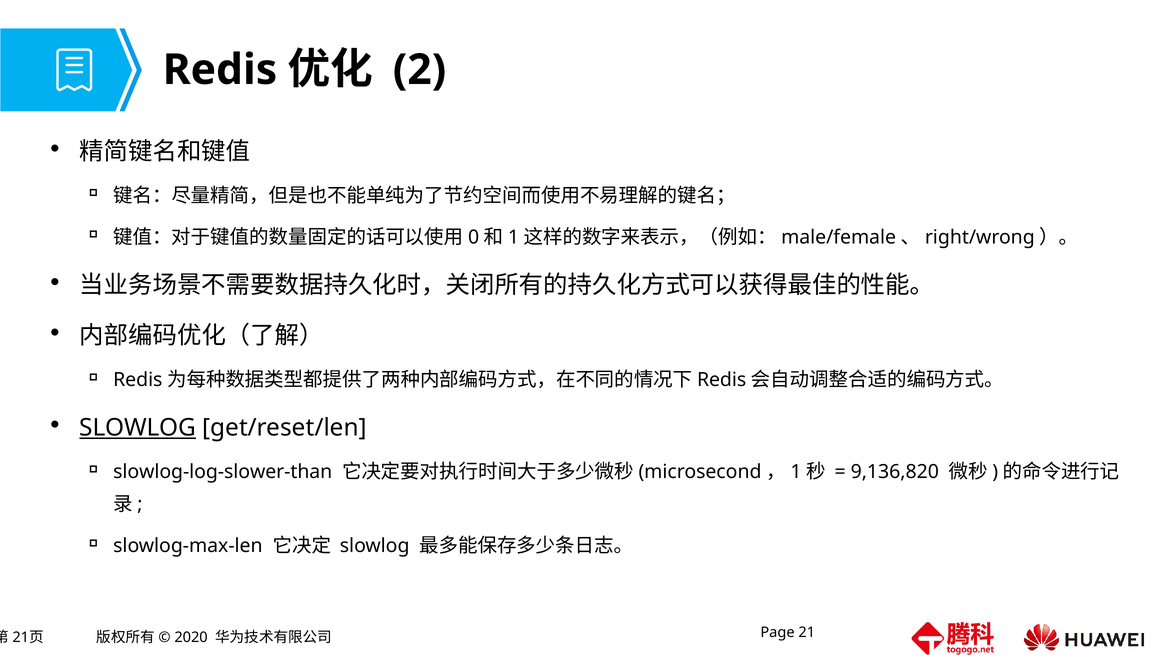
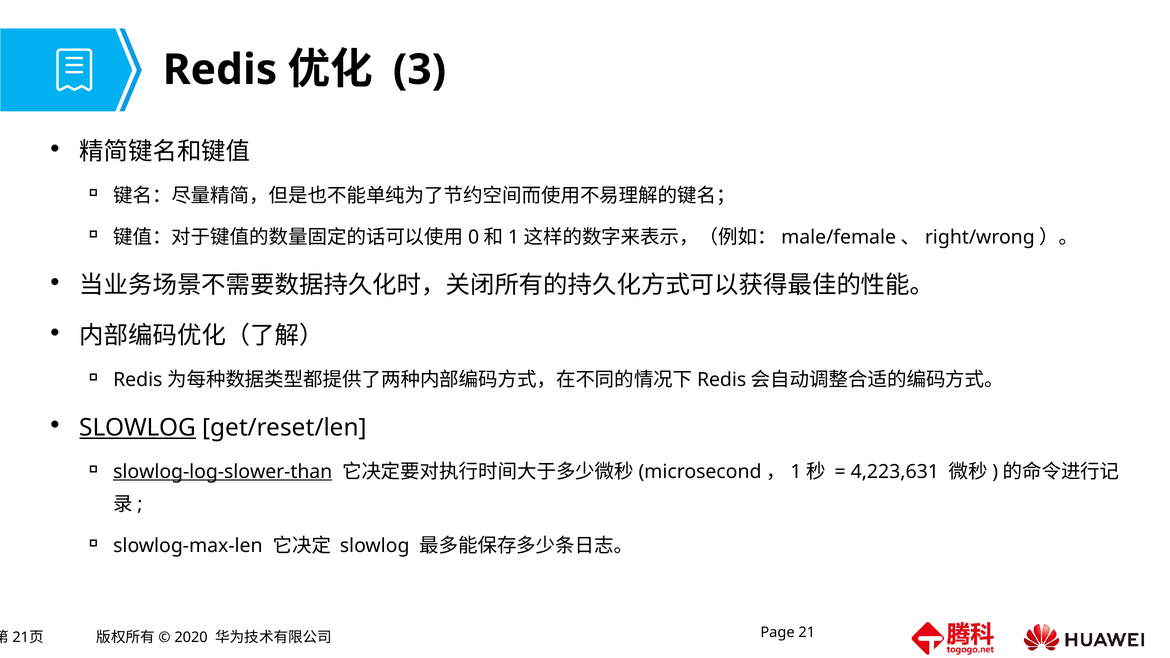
2: 2 -> 3 (419, 70)
slowlog-log-slower-than underline: none -> present (223, 472)
9,136,820: 9,136,820 -> 4,223,631 (895, 472)
